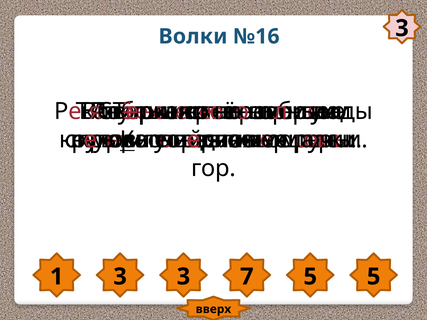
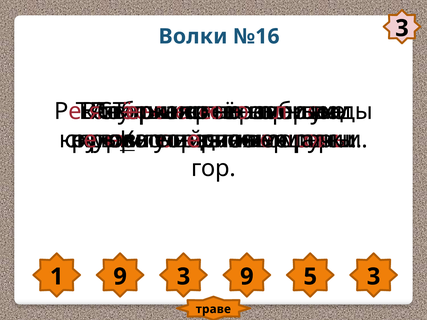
1 3: 3 -> 9 (120, 277)
3 7: 7 -> 9 (247, 277)
5 5: 5 -> 3 (374, 277)
вверх: вверх -> траве (213, 309)
